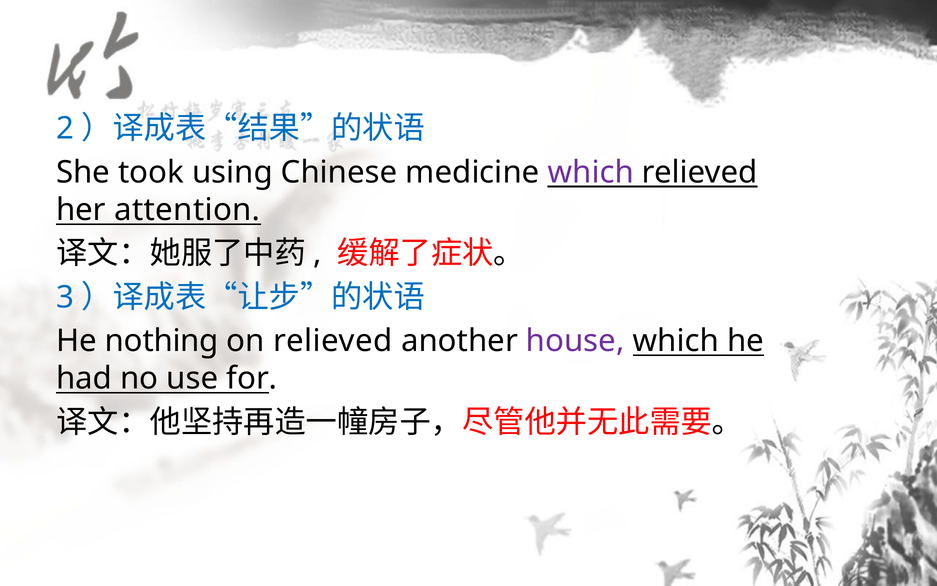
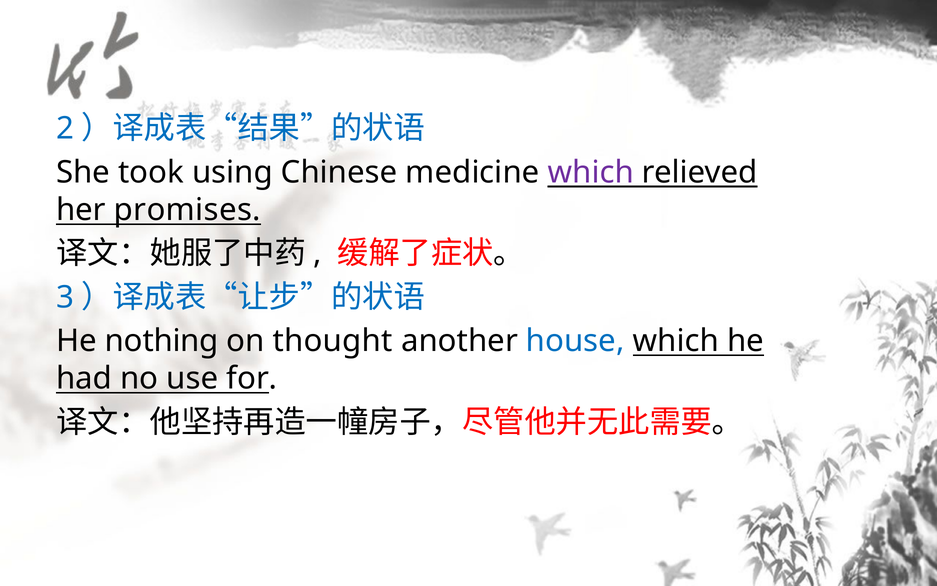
attention: attention -> promises (187, 210)
on relieved: relieved -> thought (333, 341)
house colour: purple -> blue (575, 341)
